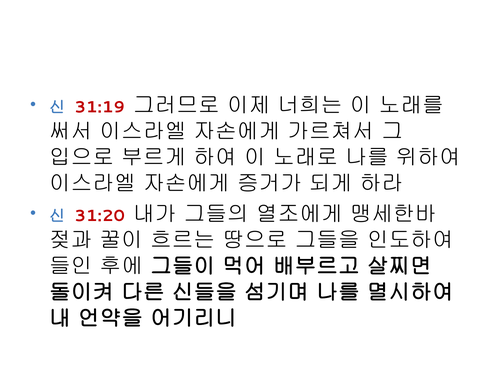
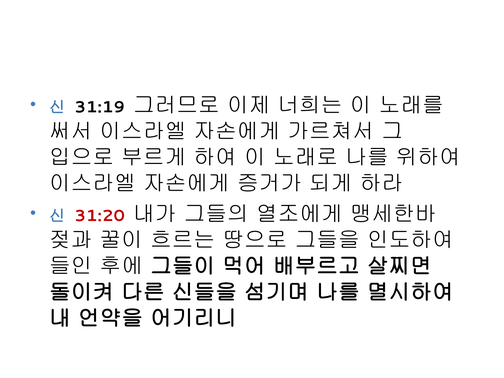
31:19 colour: red -> black (100, 107)
